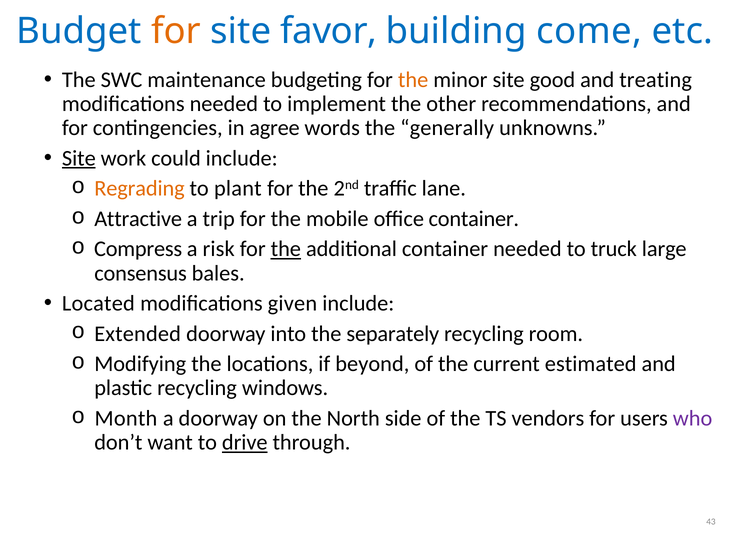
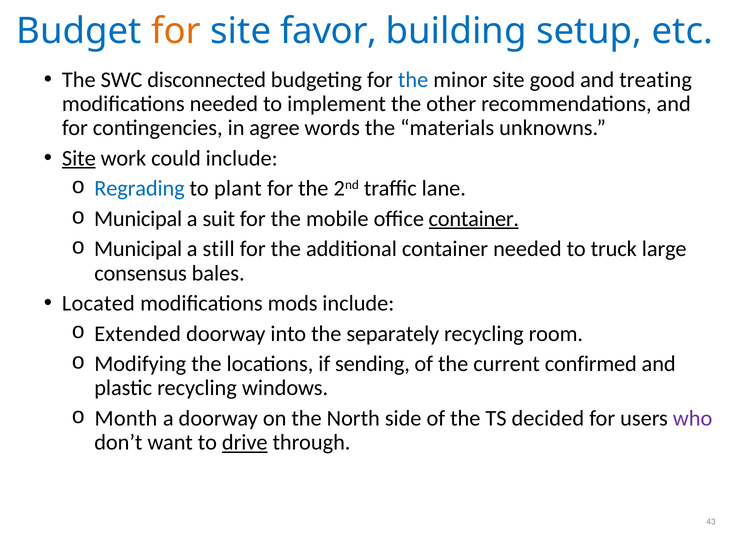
come: come -> setup (589, 31)
maintenance: maintenance -> disconnected (207, 80)
the colour: orange -> blue (413, 80)
generally: generally -> materials (447, 128)
Regrading colour: orange -> blue (140, 188)
Attractive: Attractive -> Municipal (138, 219)
trip: trip -> suit (219, 219)
container underline: none -> present (474, 219)
Compress: Compress -> Municipal (138, 249)
risk: risk -> still (219, 249)
the underline: present -> none (286, 249)
given: given -> mods (293, 303)
beyond: beyond -> sending (372, 364)
estimated: estimated -> confirmed (591, 364)
vendors: vendors -> decided (548, 418)
